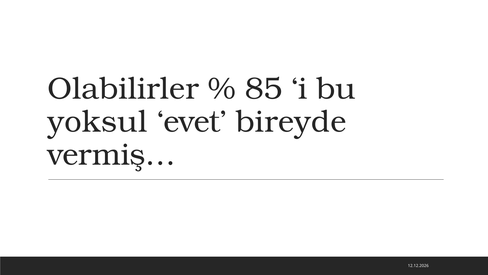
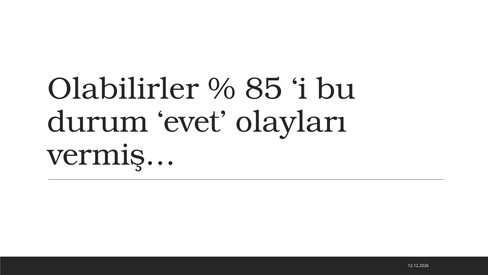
yoksul: yoksul -> durum (98, 122)
bireyde: bireyde -> olayları (291, 122)
